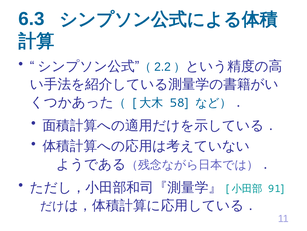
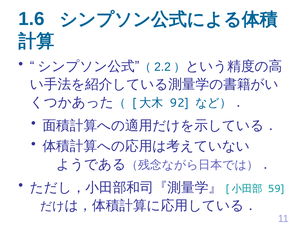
6.3: 6.3 -> 1.6 (31, 19)
58: 58 -> 92 (179, 103)
91: 91 -> 59 (276, 188)
